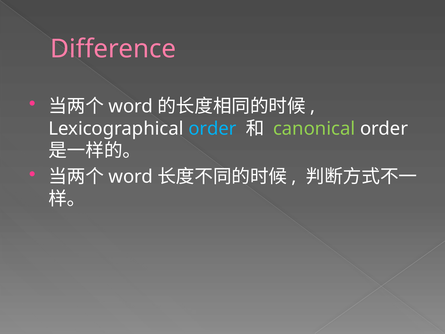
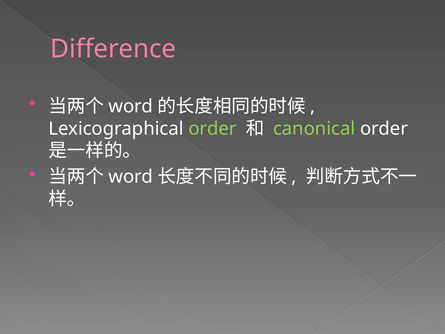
order colour: light blue -> light green (212, 128)
